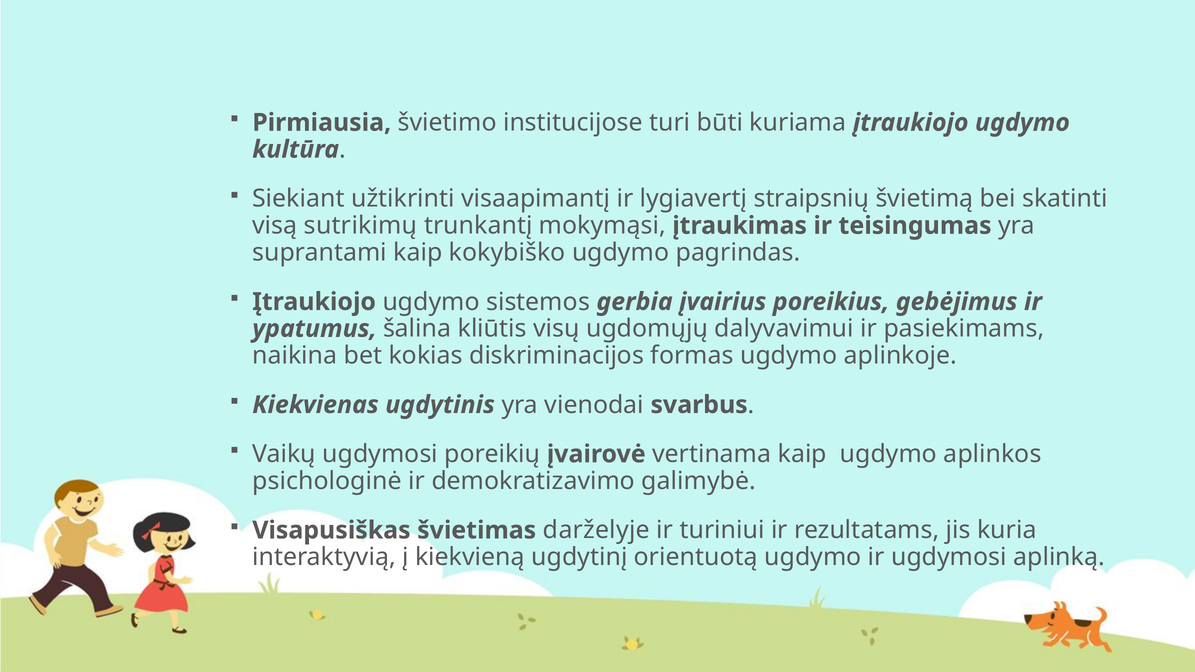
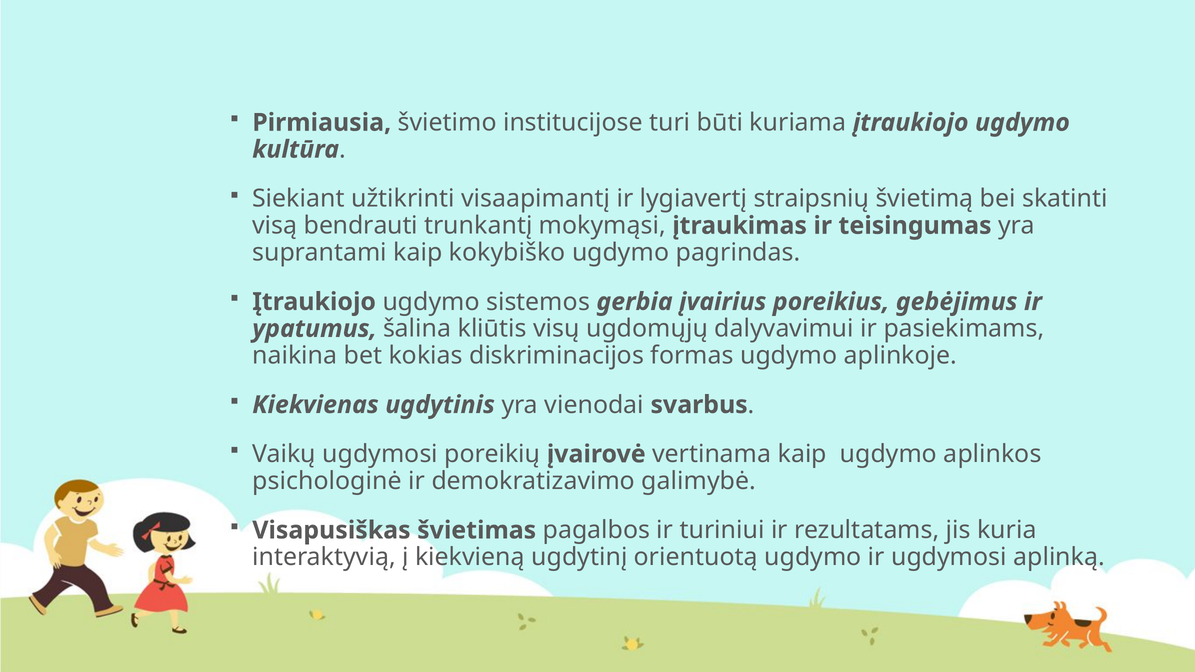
sutrikimų: sutrikimų -> bendrauti (361, 226)
darželyje: darželyje -> pagalbos (597, 530)
